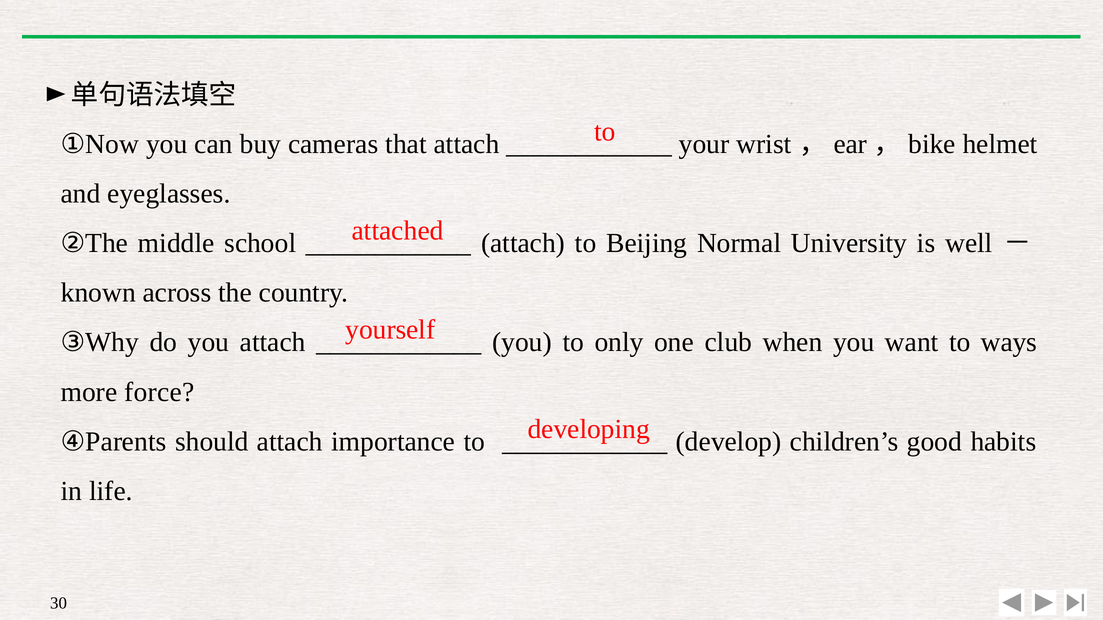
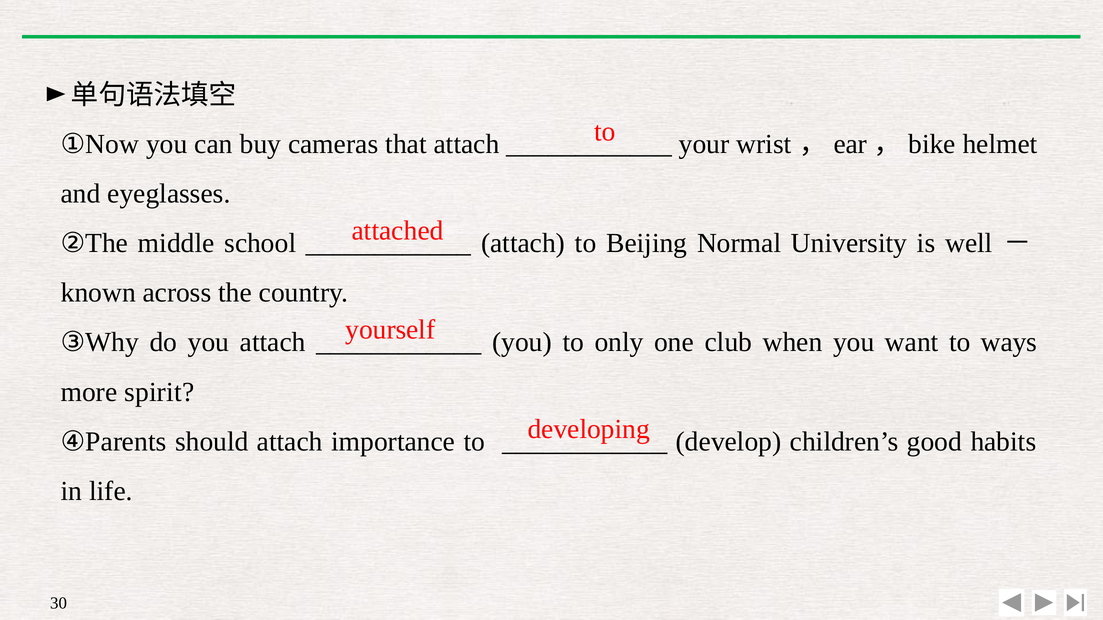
force: force -> spirit (159, 392)
